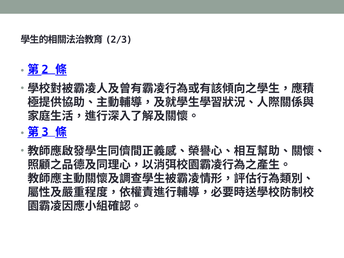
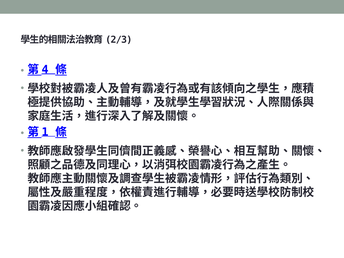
2: 2 -> 4 (45, 70)
3: 3 -> 1 (45, 132)
